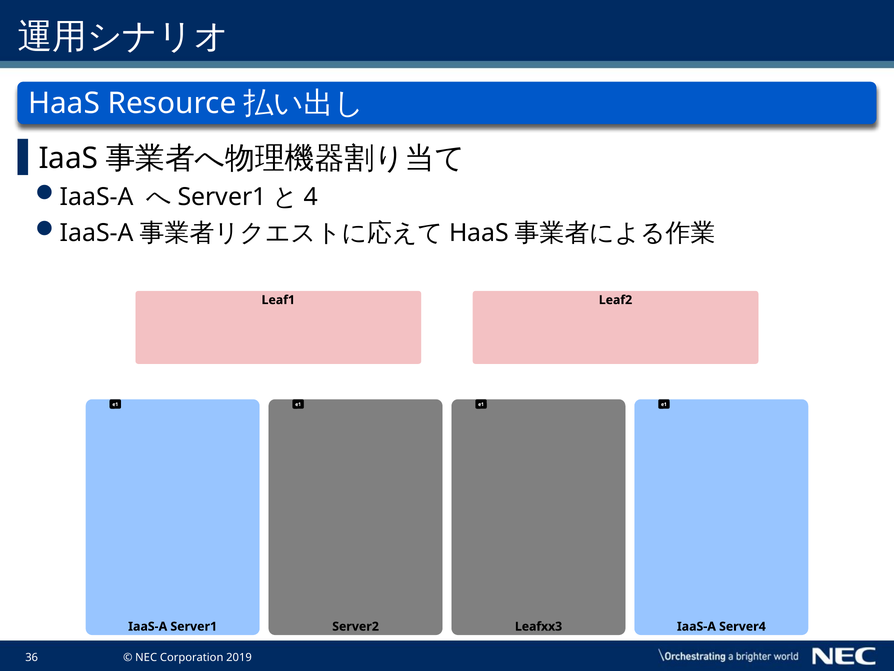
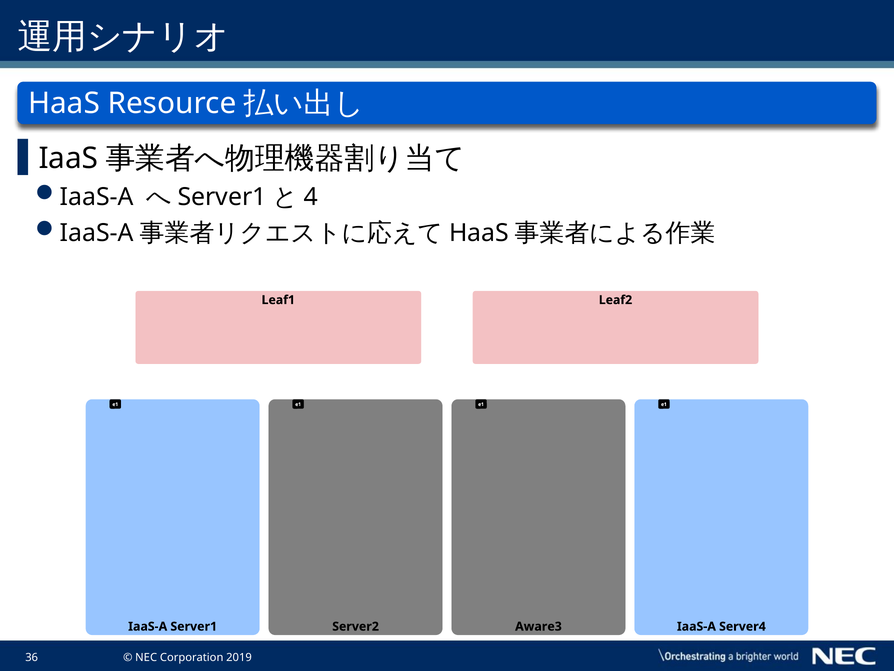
Leafxx3: Leafxx3 -> Aware3 (538, 626)
